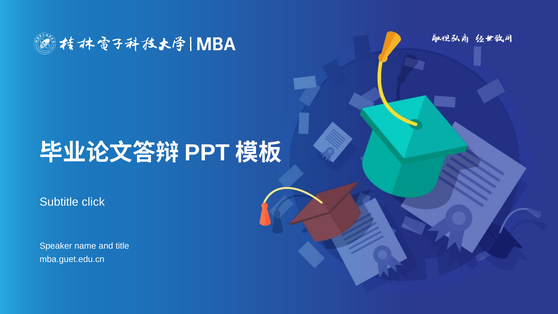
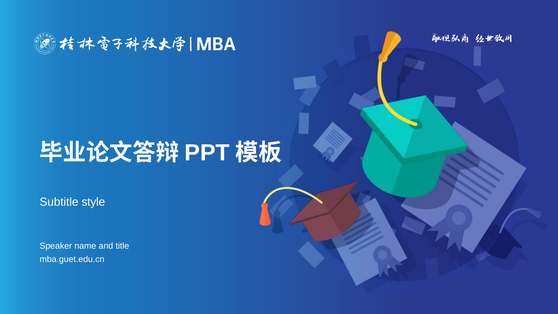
click: click -> style (93, 202)
